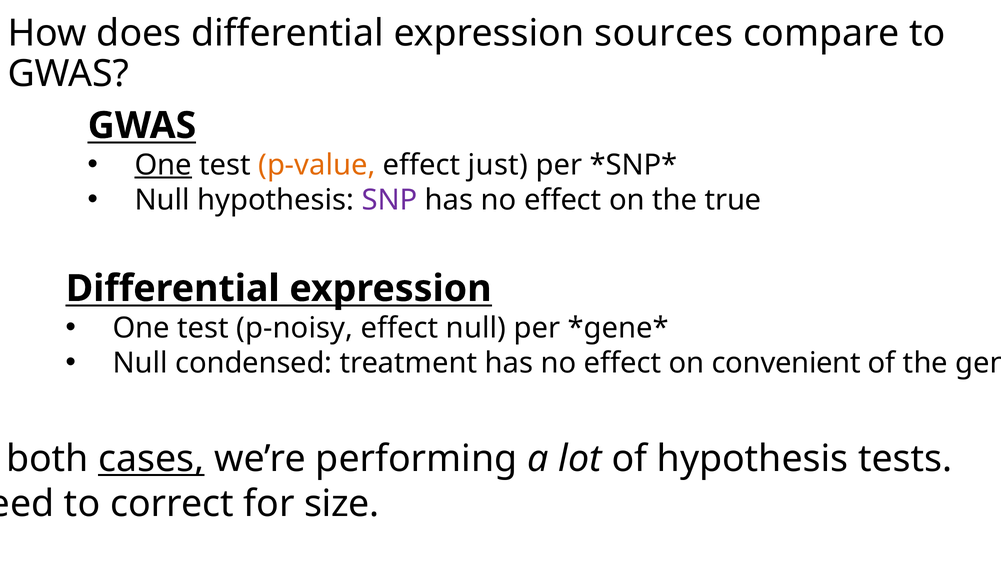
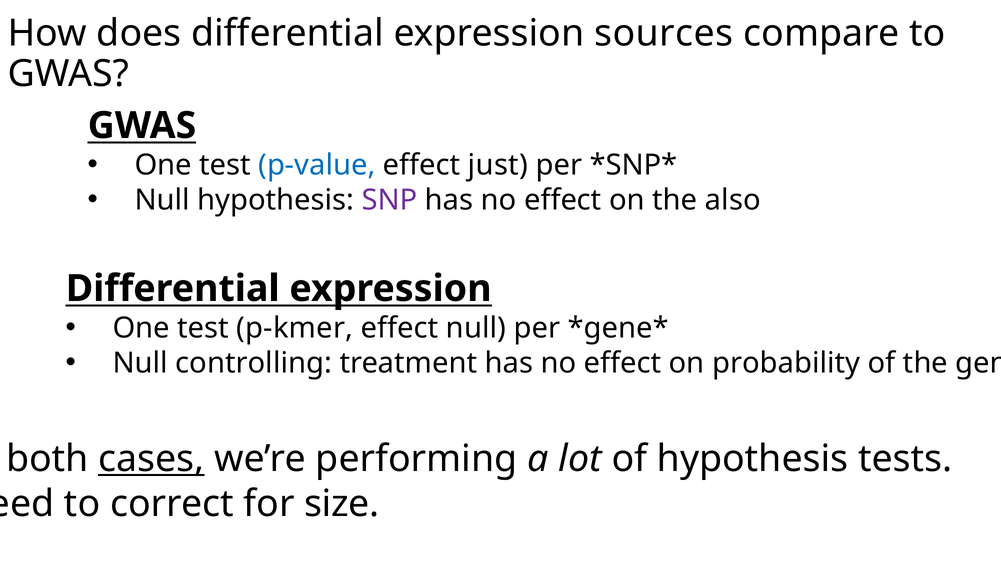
One underline: present -> none (163, 165)
p-value colour: orange -> blue (317, 165)
true: true -> also (733, 200)
p-noisy: p-noisy -> p-kmer (295, 328)
condensed: condensed -> controlling (254, 363)
convenient: convenient -> probability (786, 363)
